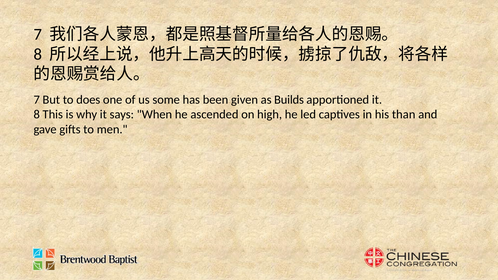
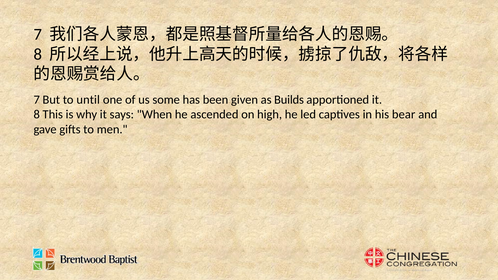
does: does -> until (88, 100)
than: than -> bear (404, 115)
